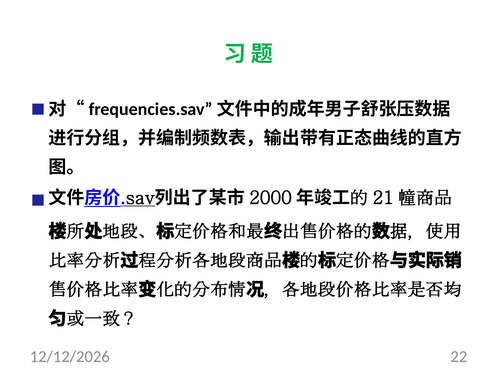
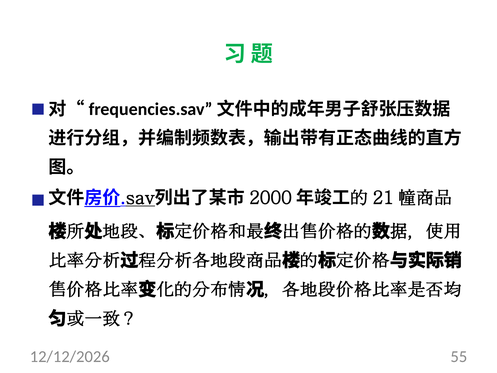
22: 22 -> 55 (459, 356)
